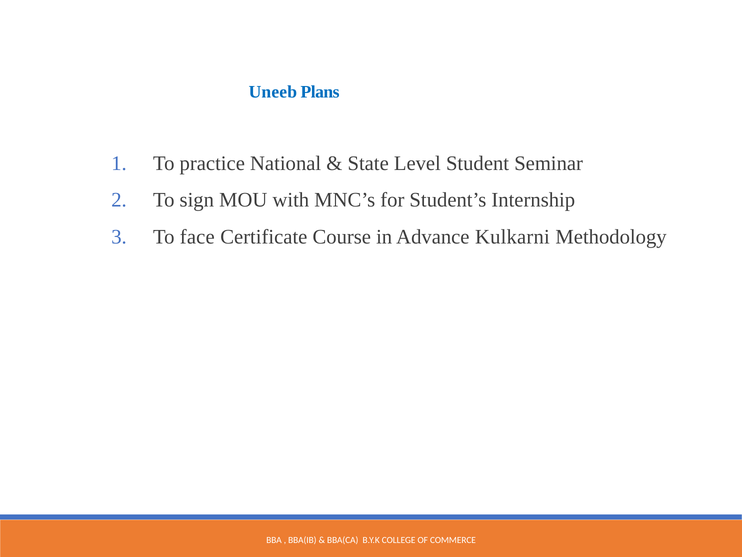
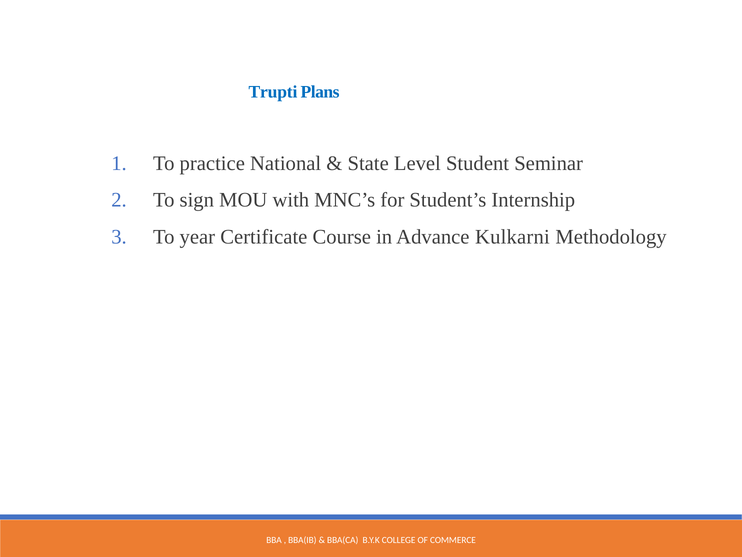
Uneeb: Uneeb -> Trupti (273, 92)
face: face -> year (197, 237)
